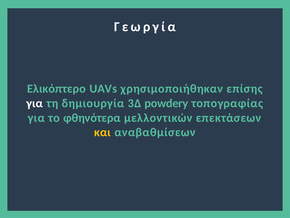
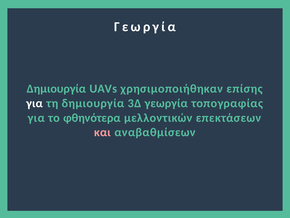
Ελικόπτερο: Ελικόπτερο -> Δημιουργία (56, 89)
3Δ powdery: powdery -> γεωργία (166, 103)
και colour: yellow -> pink (102, 132)
